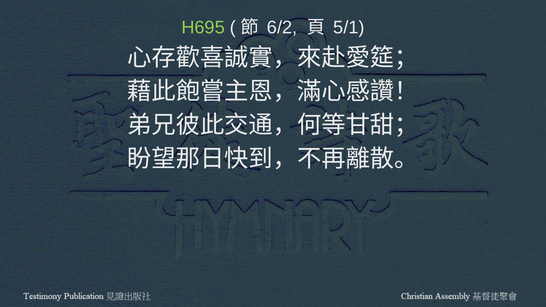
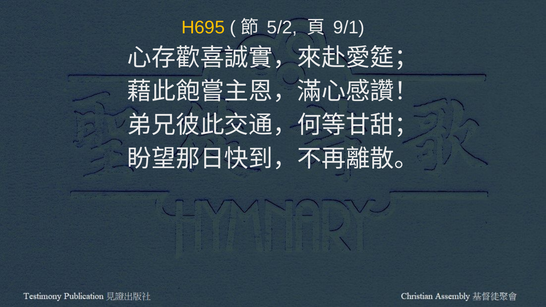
H695 colour: light green -> yellow (203, 27)
6/2: 6/2 -> 5/2 (282, 27)
5/1: 5/1 -> 9/1 (349, 27)
